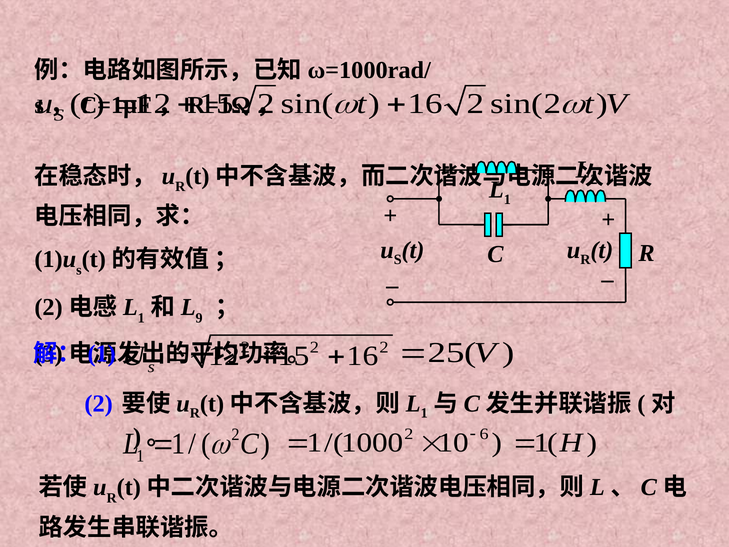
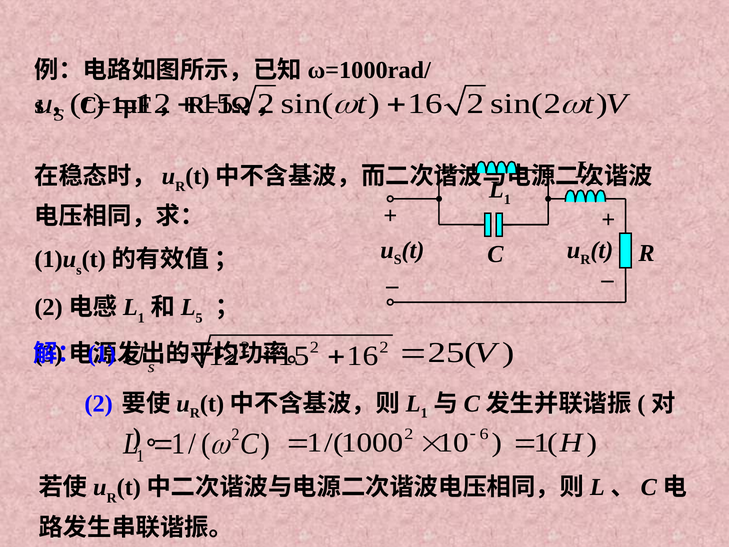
9: 9 -> 5 (199, 318)
